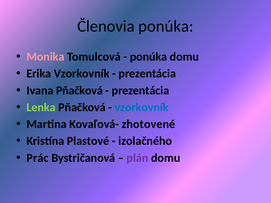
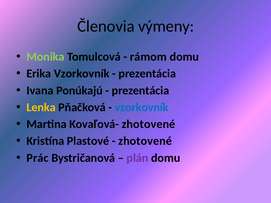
Členovia ponúka: ponúka -> výmeny (166, 26)
Monika colour: pink -> light green (45, 57)
ponúka: ponúka -> rámom (148, 57)
Ivana Pňačková: Pňačková -> Ponúkajú (79, 91)
Lenka colour: light green -> yellow (41, 107)
izolačného: izolačného -> zhotovené (145, 141)
